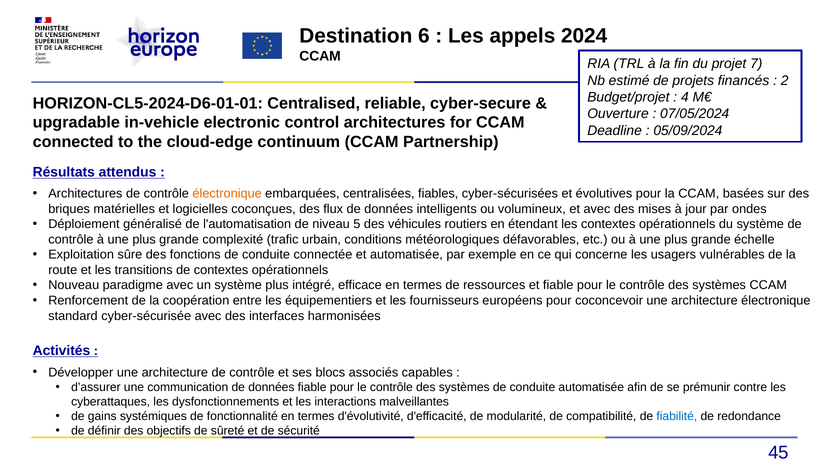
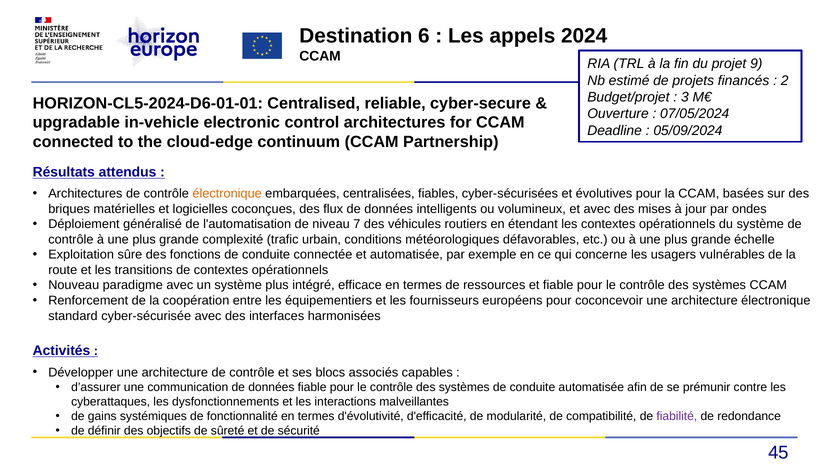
7: 7 -> 9 (756, 64)
4: 4 -> 3 (685, 97)
5: 5 -> 7 (357, 224)
fiabilité colour: blue -> purple (677, 416)
